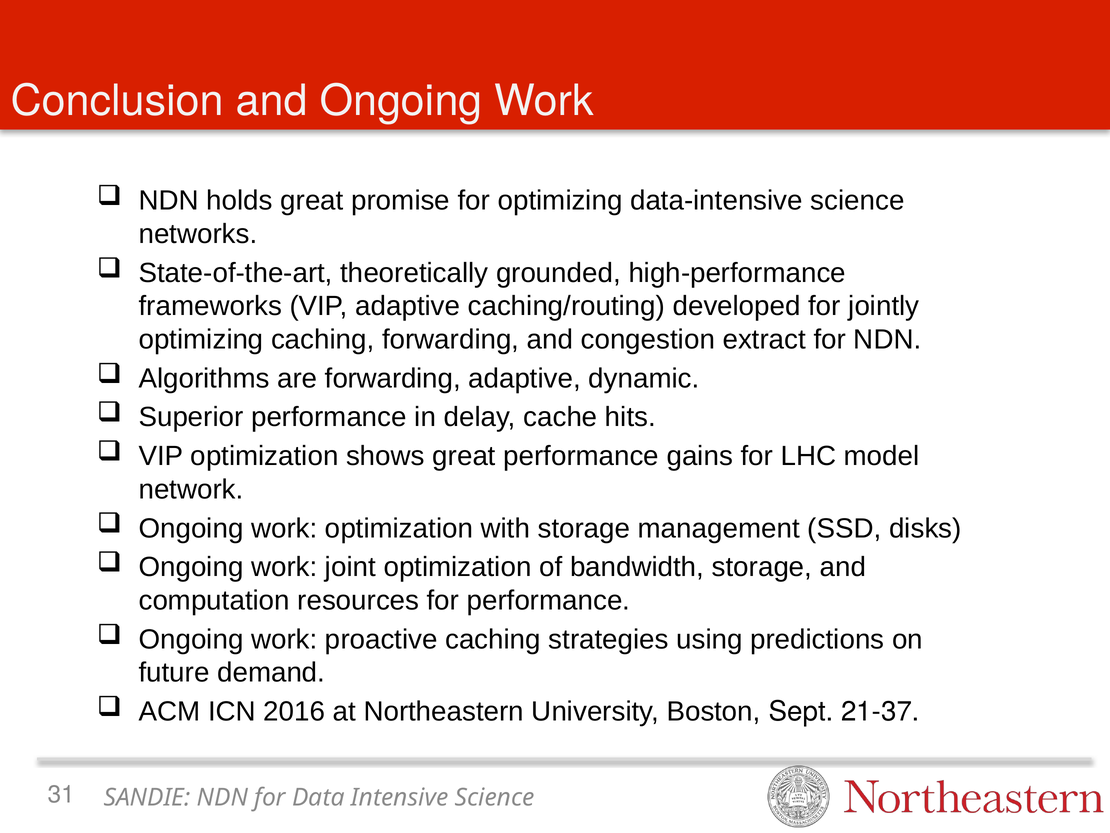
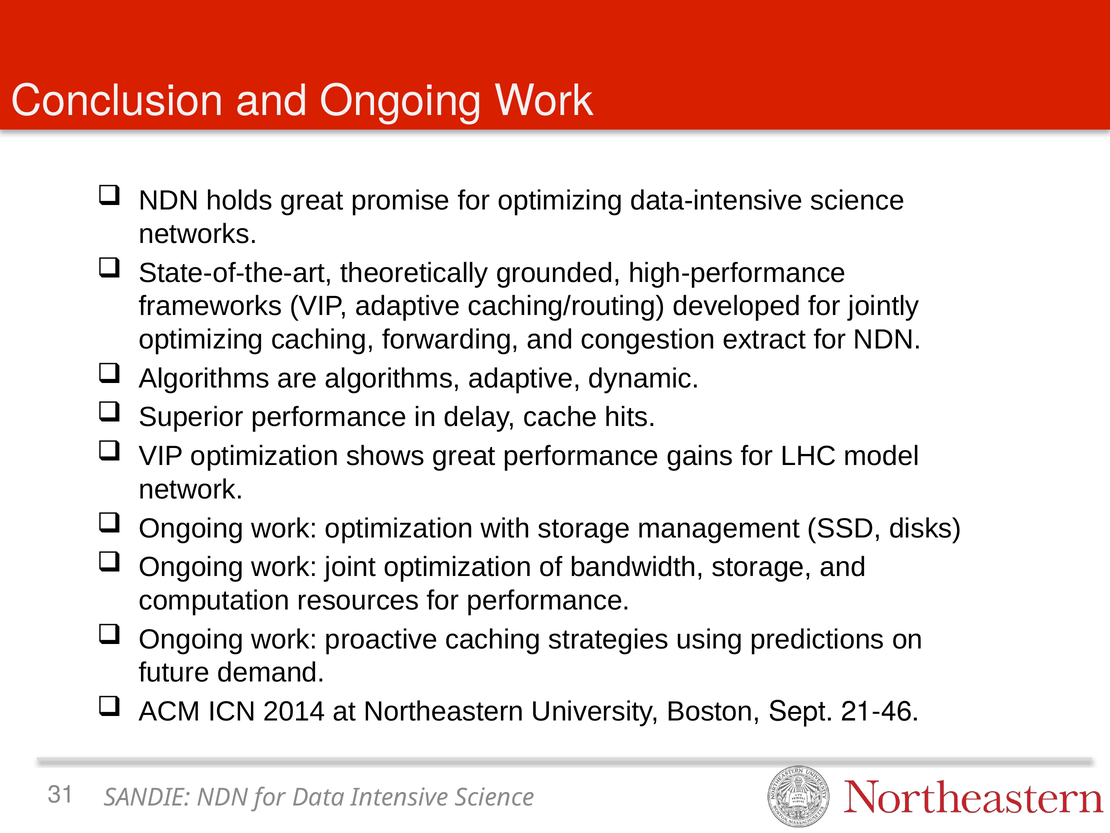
are forwarding: forwarding -> algorithms (393, 378)
2016: 2016 -> 2014 (294, 711)
21-37: 21-37 -> 21-46 (880, 711)
